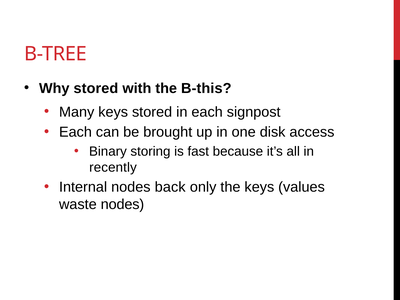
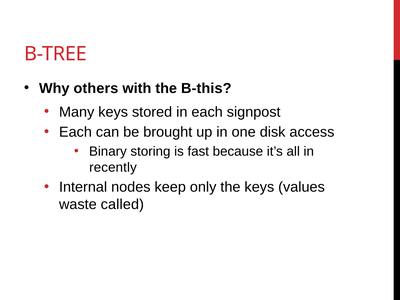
Why stored: stored -> others (96, 88)
back: back -> keep (170, 187)
waste nodes: nodes -> called (122, 204)
